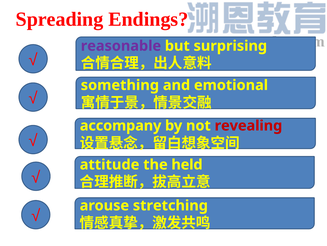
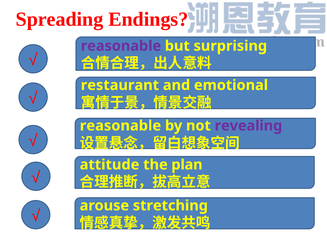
something: something -> restaurant (120, 85)
accompany: accompany -> reasonable (120, 125)
revealing colour: red -> purple (248, 125)
held: held -> plan (187, 164)
